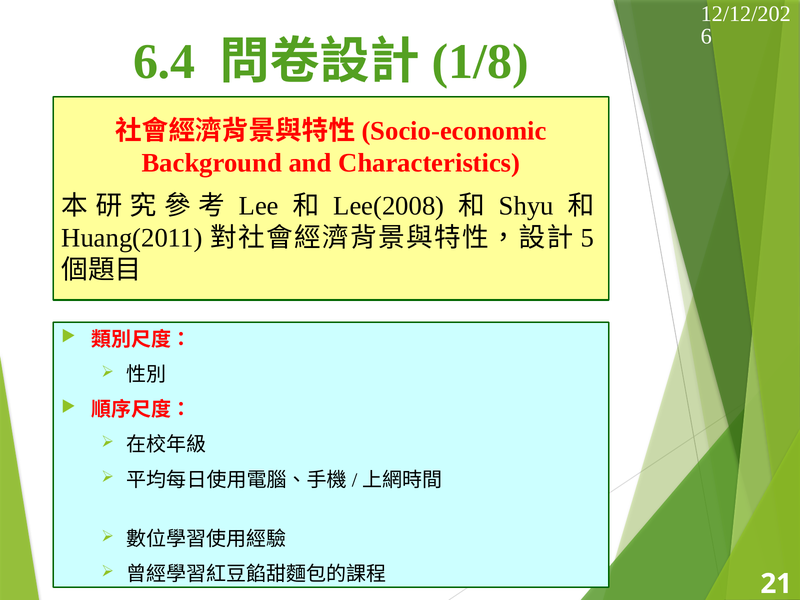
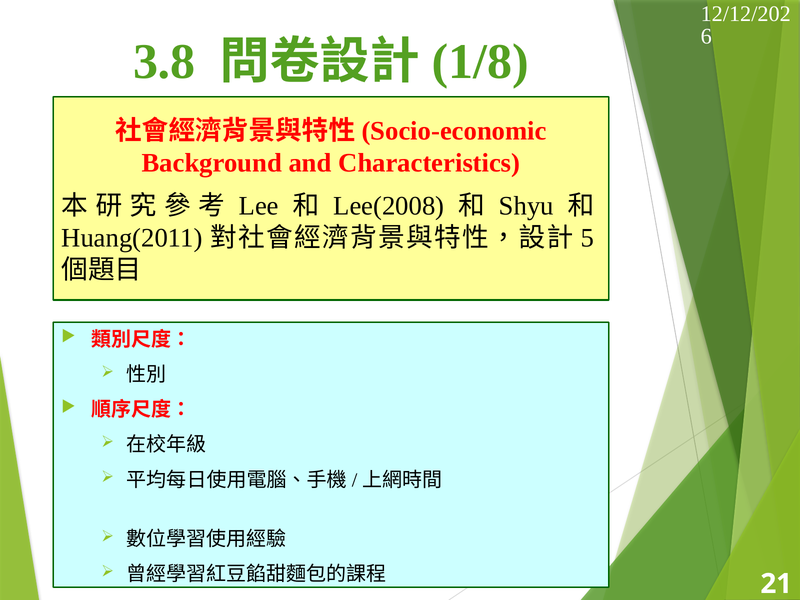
6.4: 6.4 -> 3.8 (164, 62)
